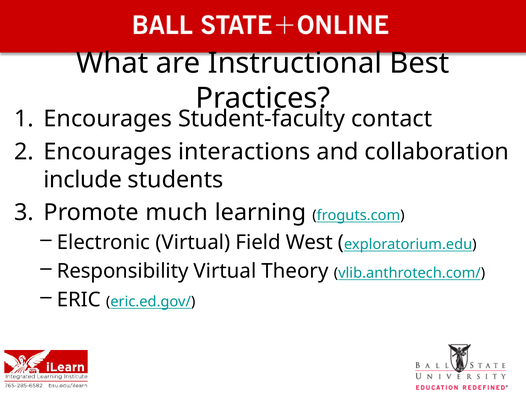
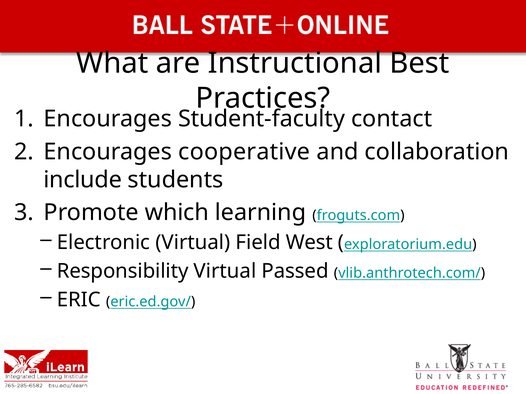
interactions: interactions -> cooperative (244, 152)
much: much -> which (177, 213)
Theory: Theory -> Passed (295, 272)
